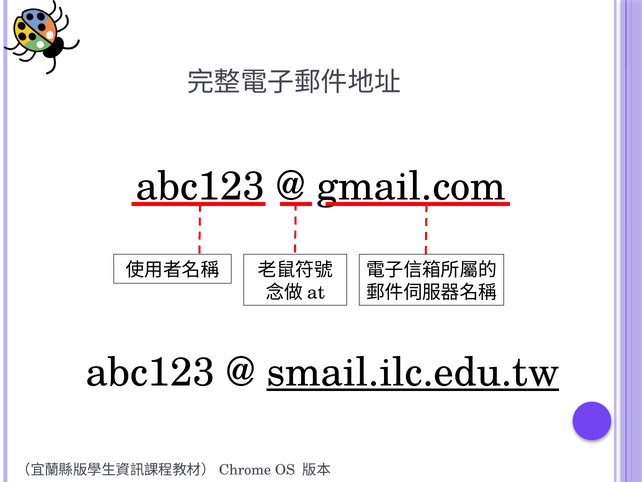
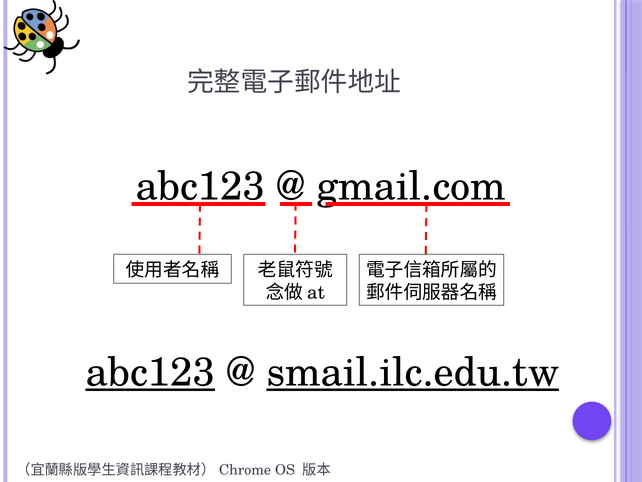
abc123 underline: none -> present (150, 372)
